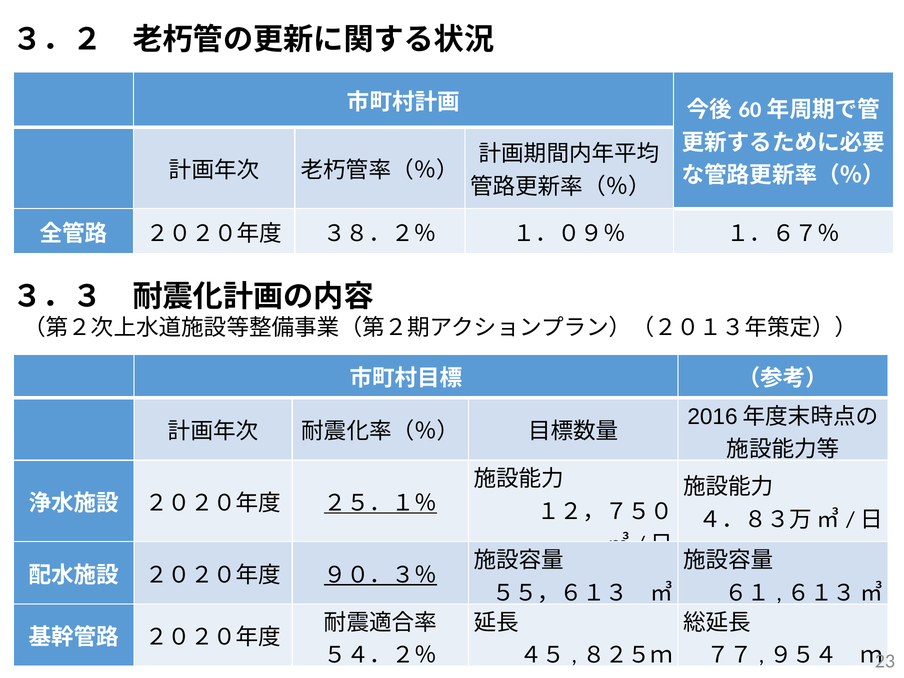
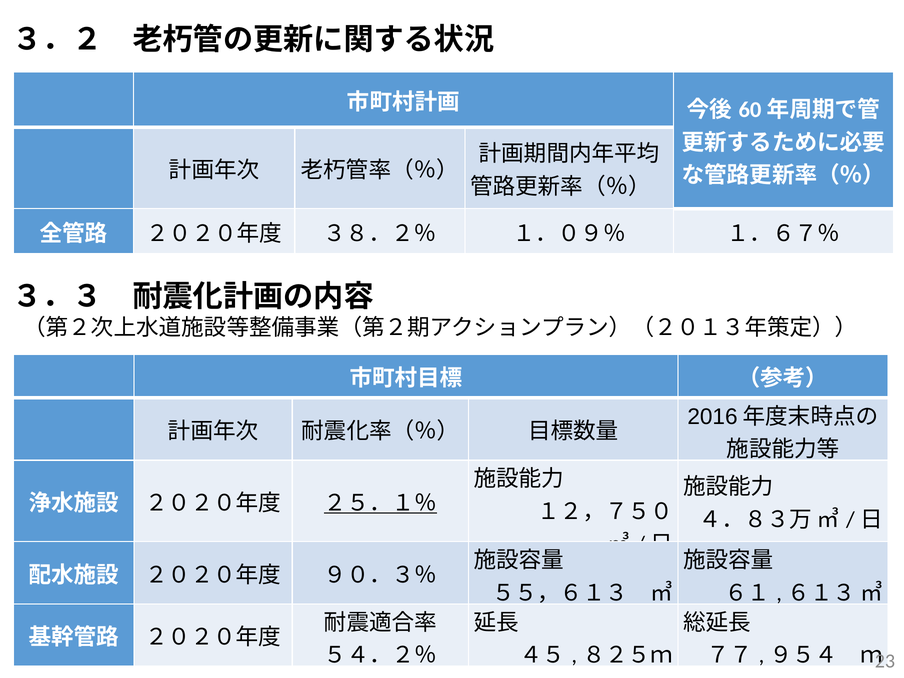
９０．３％ underline: present -> none (380, 575)
